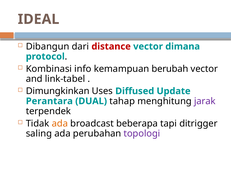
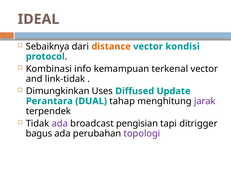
Dibangun: Dibangun -> Sebaiknya (48, 47)
distance colour: red -> orange (111, 47)
dimana: dimana -> kondisi (183, 47)
berubah: berubah -> terkenal (170, 69)
link-tabel: link-tabel -> link-tidak (65, 79)
ada colour: orange -> purple (60, 124)
beberapa: beberapa -> pengisian (137, 124)
saling: saling -> bagus (39, 134)
